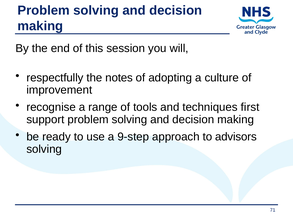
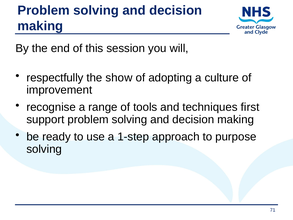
notes: notes -> show (119, 78)
9-step: 9-step -> 1-step (133, 137)
advisors: advisors -> purpose (236, 137)
